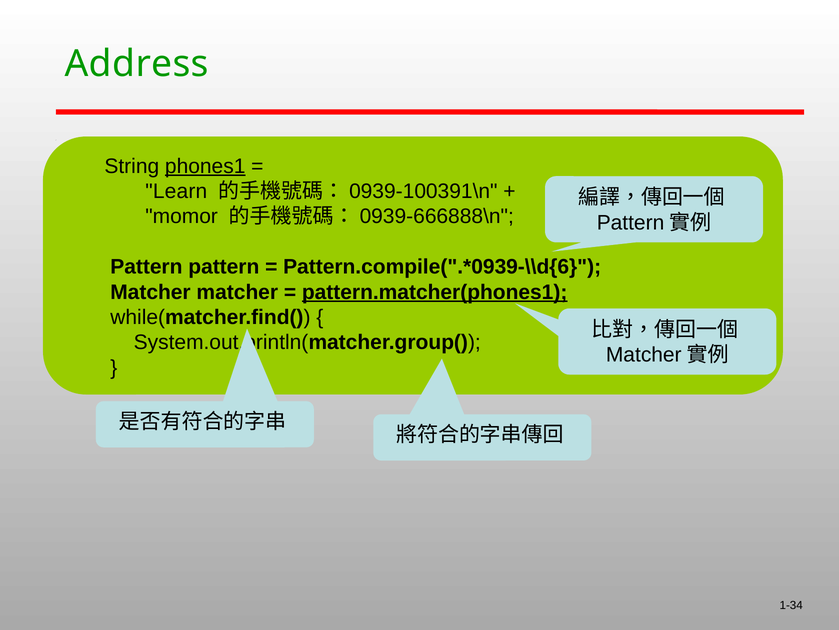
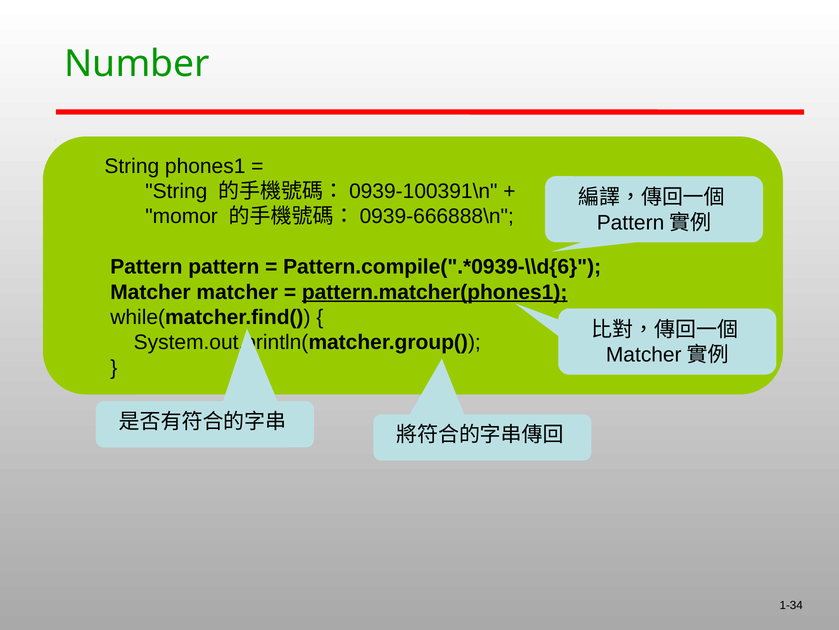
Address: Address -> Number (137, 64)
phones1 underline: present -> none (205, 166)
Learn: Learn -> String (176, 191)
